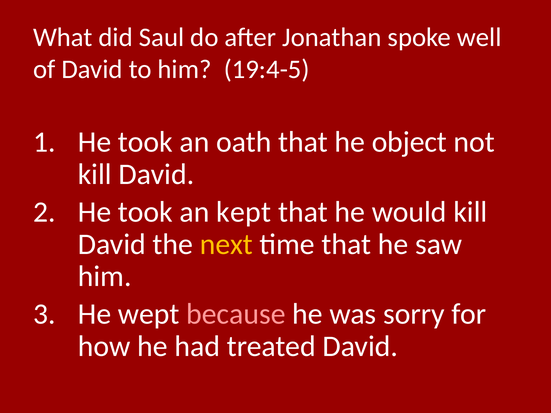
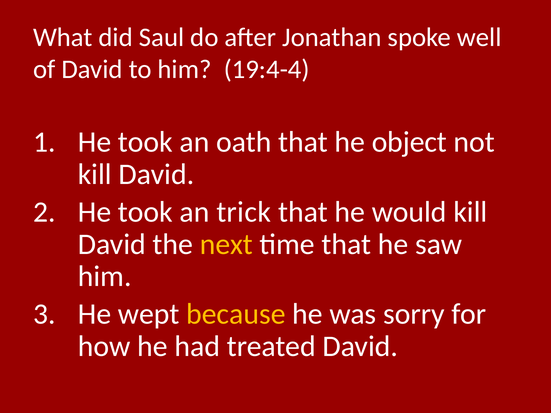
19:4-5: 19:4-5 -> 19:4-4 (267, 69)
kept: kept -> trick (244, 212)
because colour: pink -> yellow (236, 314)
